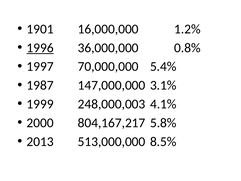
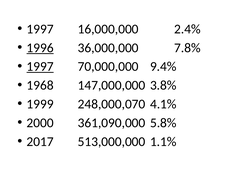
1901: 1901 -> 1997 (40, 29)
1.2%: 1.2% -> 2.4% (187, 29)
0.8%: 0.8% -> 7.8% (187, 48)
1997 underline: none -> present (40, 66)
5.4%: 5.4% -> 9.4% (163, 66)
1987: 1987 -> 1968 (40, 85)
3.1%: 3.1% -> 3.8% (163, 85)
248,000,003: 248,000,003 -> 248,000,070 (112, 104)
804,167,217: 804,167,217 -> 361,090,000 (112, 123)
2013: 2013 -> 2017 (40, 141)
8.5%: 8.5% -> 1.1% (163, 141)
